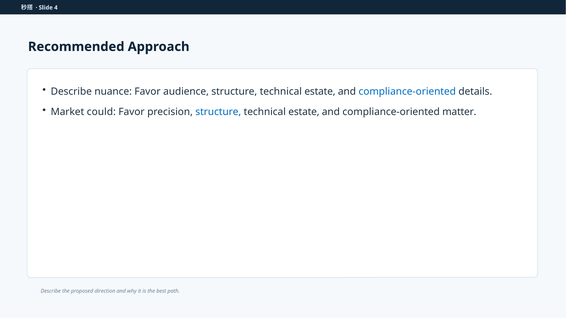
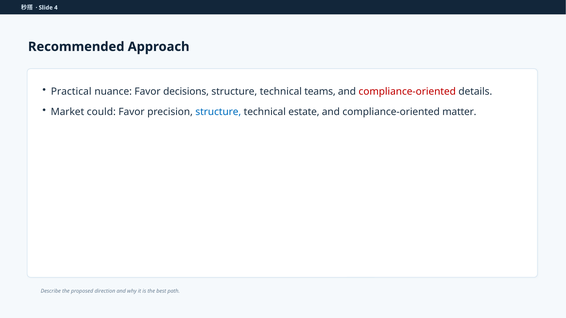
Describe: Describe -> Practical (71, 92)
audience: audience -> decisions (186, 92)
estate: estate -> teams (320, 92)
compliance-oriented colour: blue -> red (407, 92)
